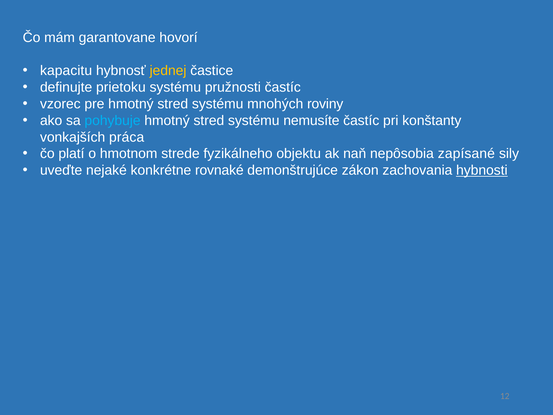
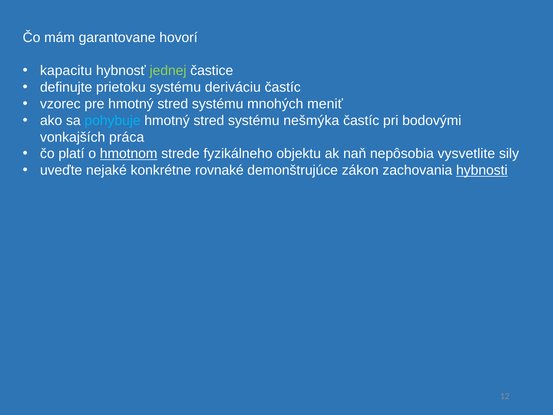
jednej colour: yellow -> light green (168, 71)
pružnosti: pružnosti -> deriváciu (233, 87)
roviny: roviny -> meniť (325, 104)
nemusíte: nemusíte -> nešmýka (311, 120)
konštanty: konštanty -> bodovými (432, 120)
hmotnom underline: none -> present (129, 154)
zapísané: zapísané -> vysvetlite (466, 154)
